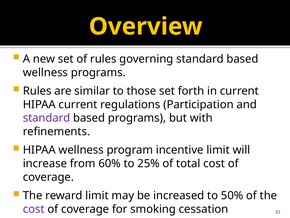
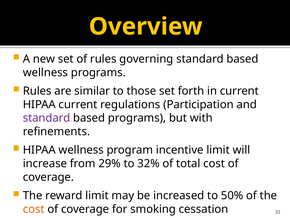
60%: 60% -> 29% (110, 163)
25%: 25% -> 32% (149, 163)
cost colour: purple -> orange (34, 209)
